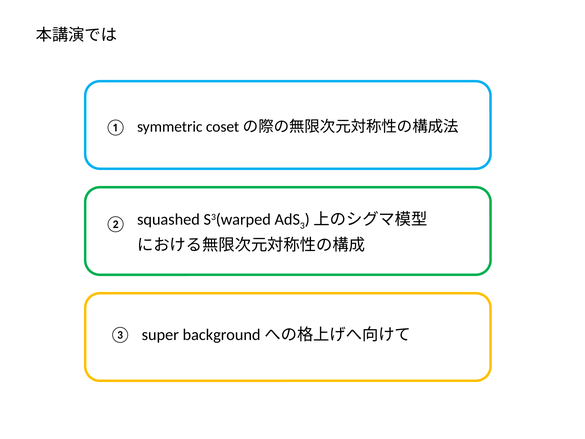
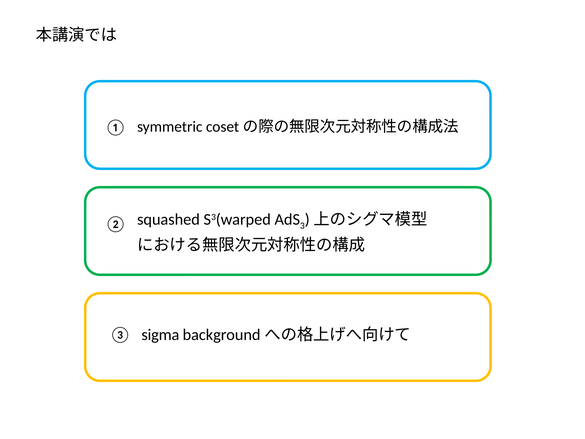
super: super -> sigma (160, 335)
